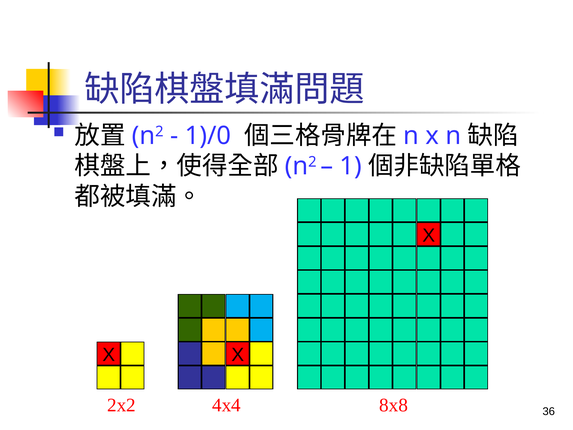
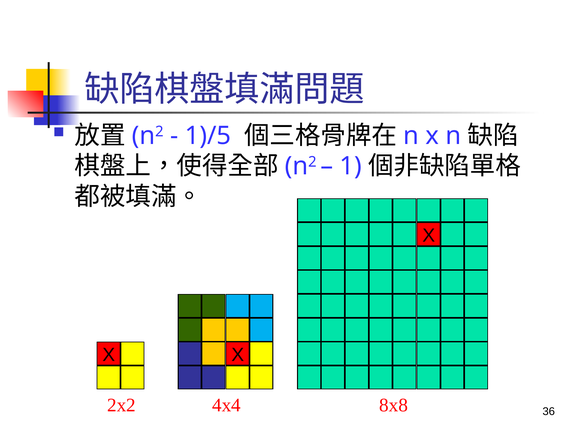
1)/0: 1)/0 -> 1)/5 (208, 136)
